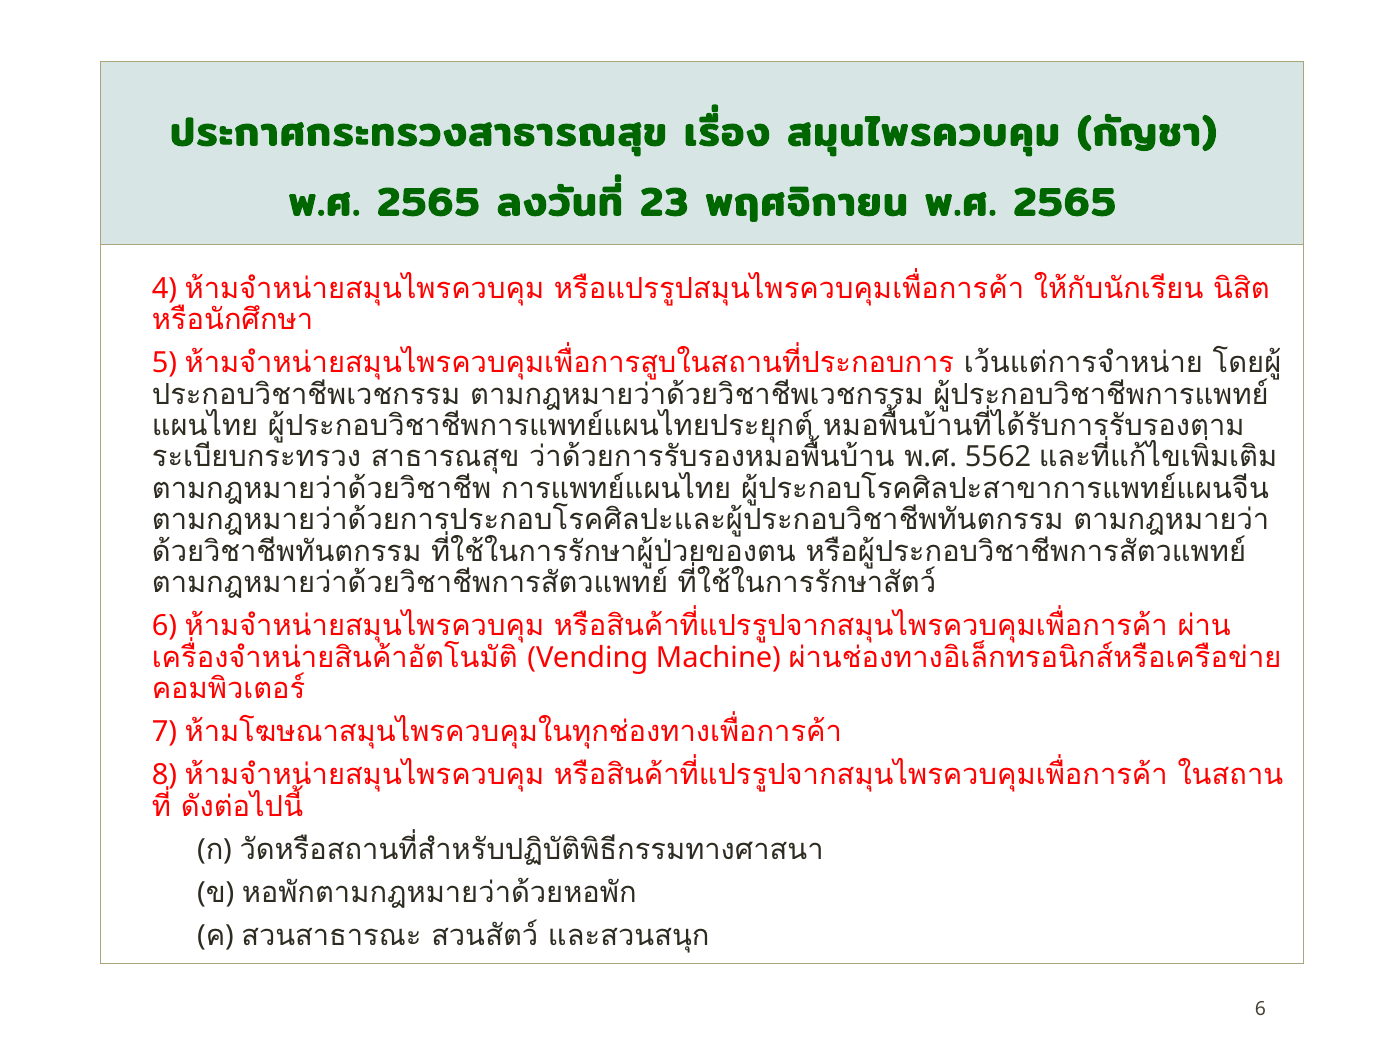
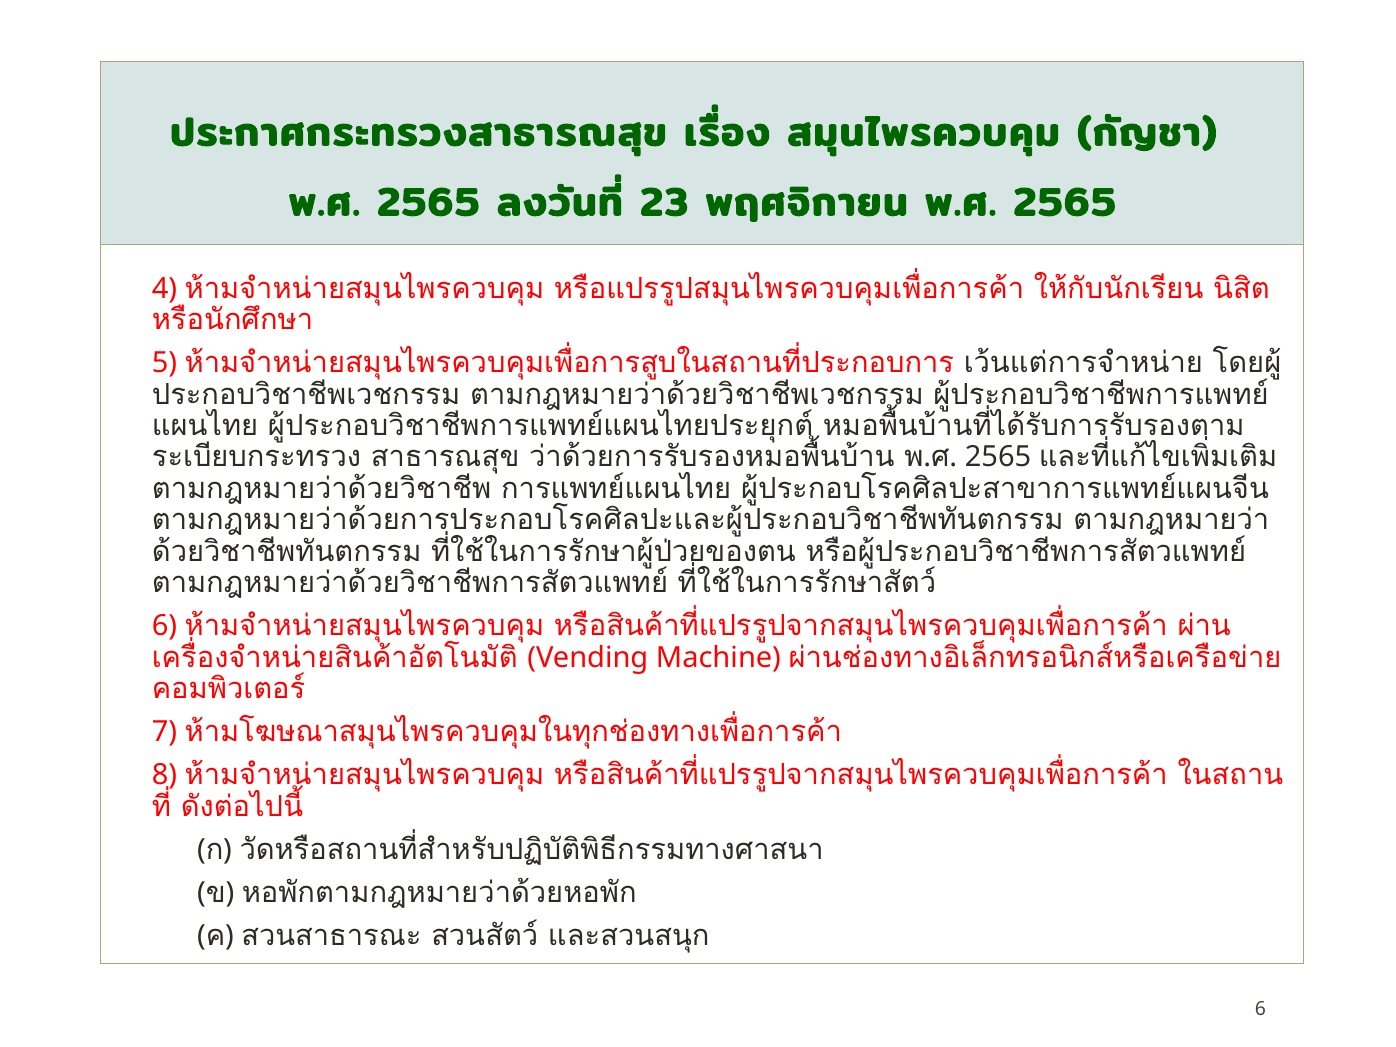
5562: 5562 -> 2565 (998, 457)
